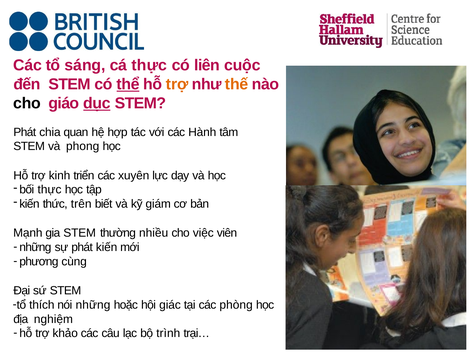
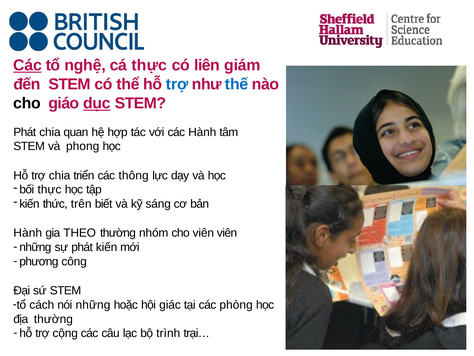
Các underline: none -> present (28, 65)
sáng: sáng -> nghệ (85, 65)
cuộc: cuộc -> giám (242, 65)
thể underline: present -> none (128, 84)
trợ colour: orange -> blue (177, 84)
thế colour: orange -> blue (237, 84)
trợ kinh: kinh -> chia (60, 175)
xuyên: xuyên -> thông (134, 175)
giám: giám -> sáng (158, 204)
Mạnh: Mạnh -> Hành (28, 233)
gia STEM: STEM -> THEO (80, 233)
nhiều: nhiều -> nhóm (154, 233)
cho việc: việc -> viên (203, 233)
cùng: cùng -> công (74, 261)
thích: thích -> cách (42, 304)
địa nghiệm: nghiệm -> thường (53, 319)
khảo: khảo -> cộng (65, 333)
